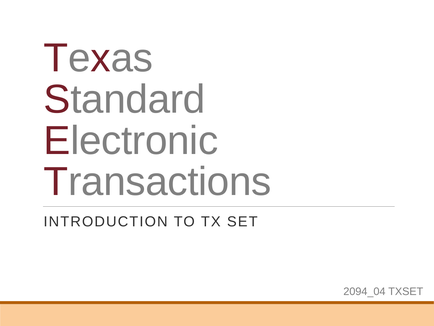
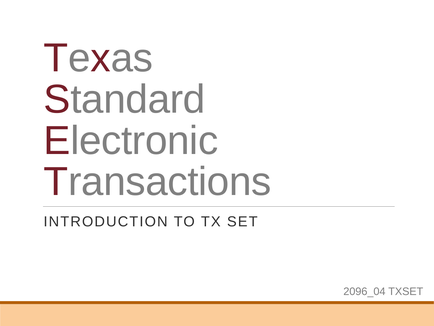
2094_04: 2094_04 -> 2096_04 (364, 291)
